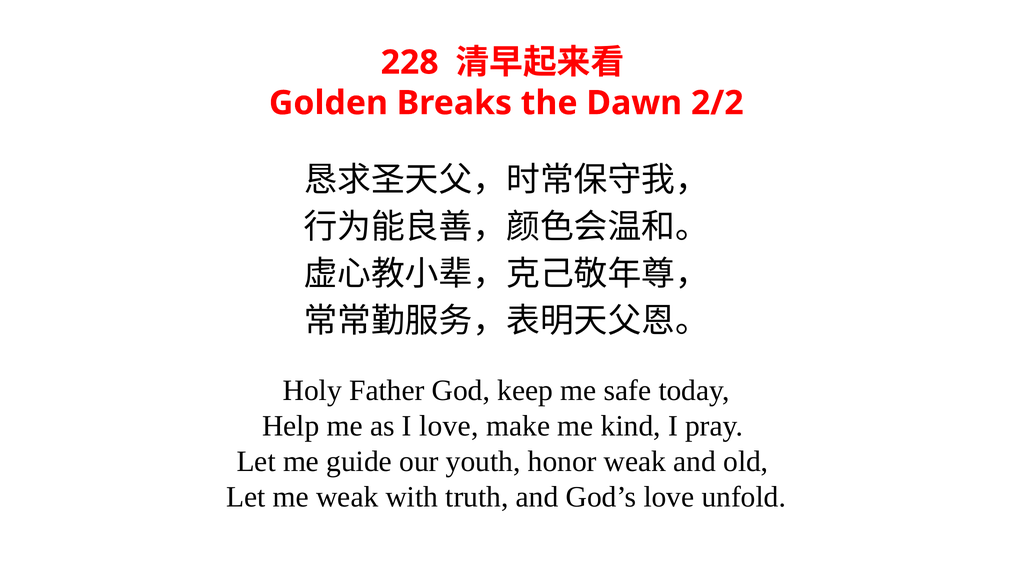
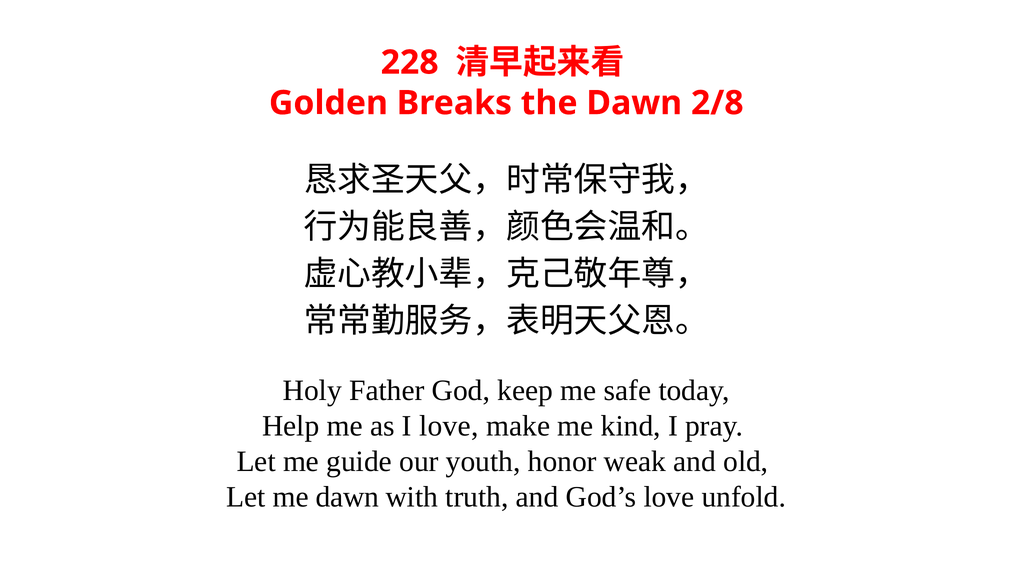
2/2: 2/2 -> 2/8 (717, 103)
me weak: weak -> dawn (347, 497)
